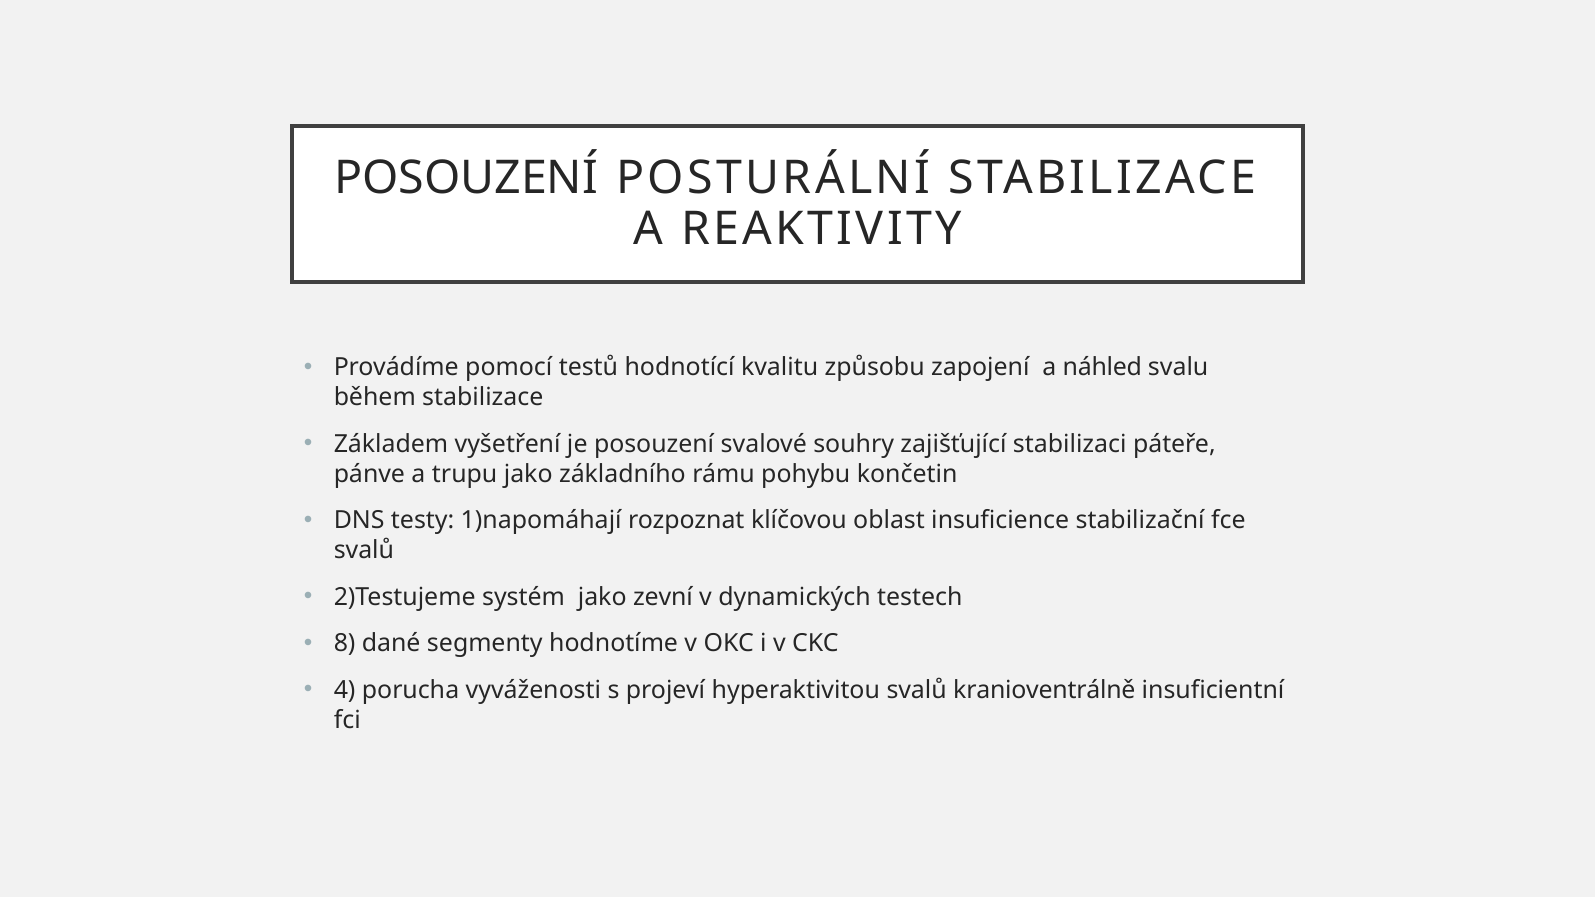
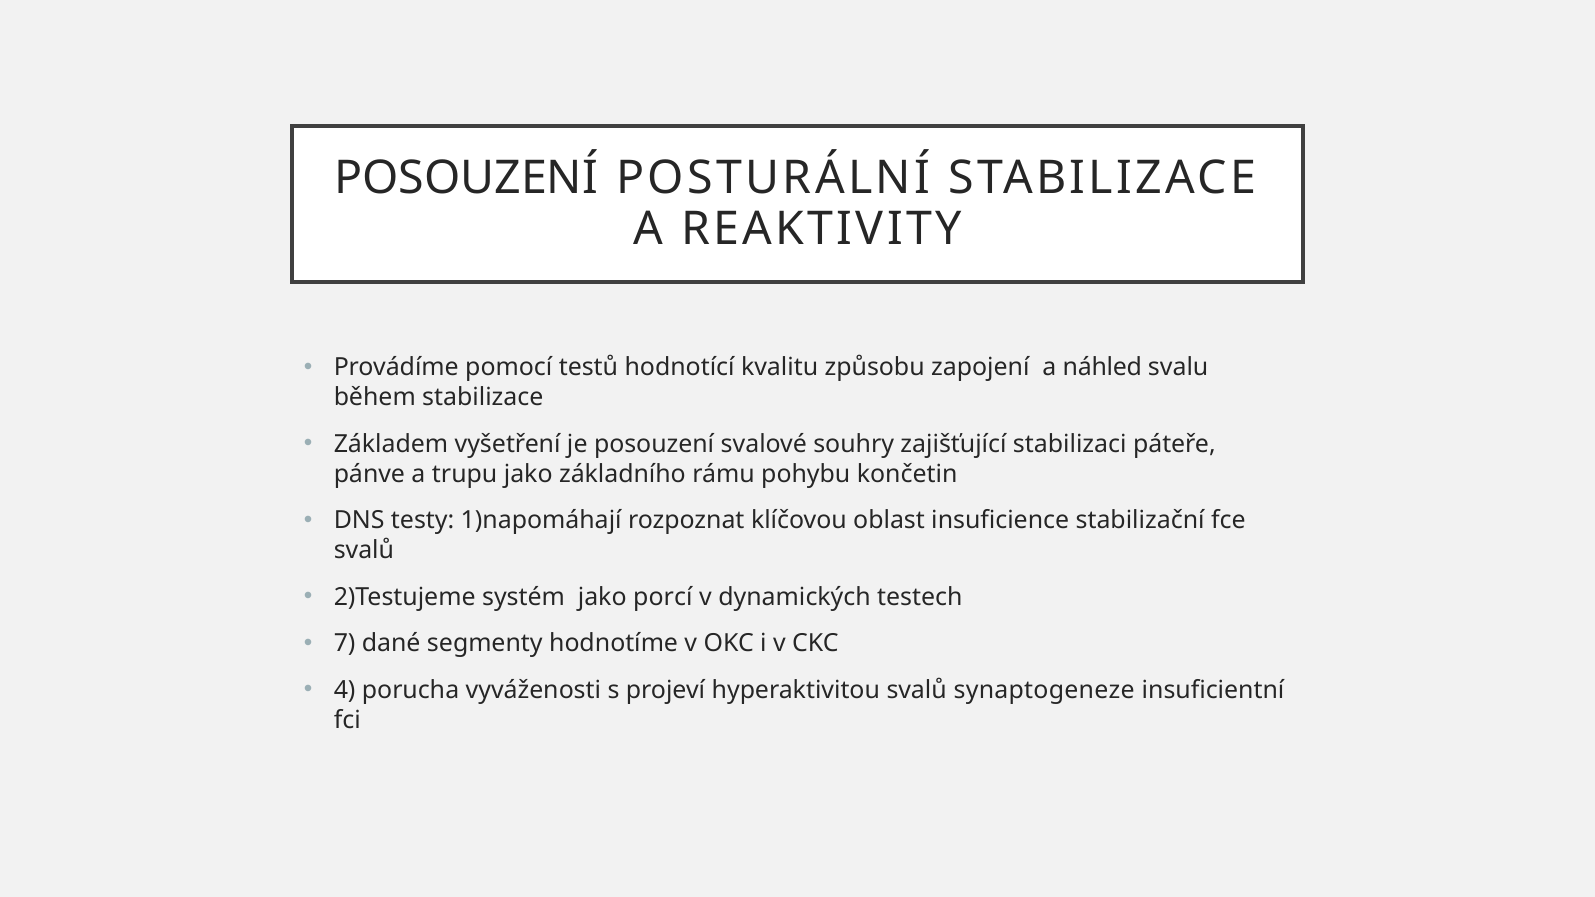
zevní: zevní -> porcí (663, 597)
8: 8 -> 7 (345, 644)
kranioventrálně: kranioventrálně -> synaptogeneze (1044, 690)
